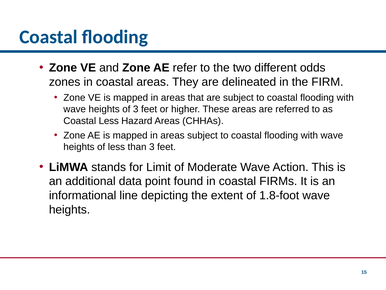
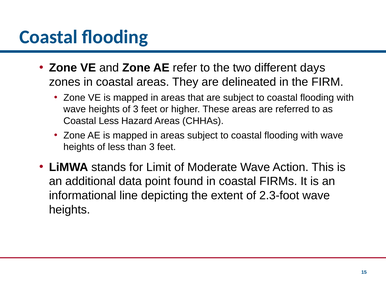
odds: odds -> days (313, 68)
1.8-foot: 1.8-foot -> 2.3-foot (279, 195)
